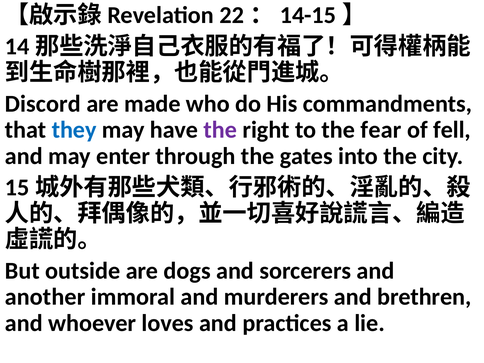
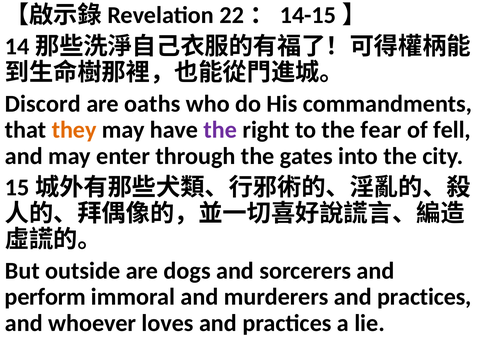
made: made -> oaths (152, 104)
they colour: blue -> orange (74, 130)
another: another -> perform (45, 297)
murderers and brethren: brethren -> practices (424, 297)
